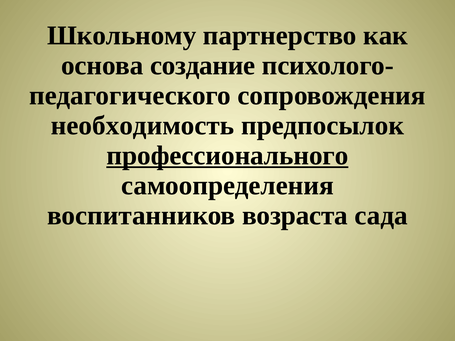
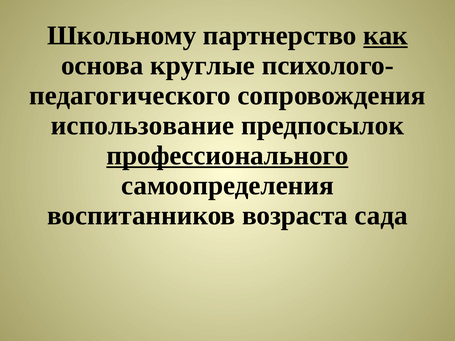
как underline: none -> present (386, 36)
создание: создание -> круглые (203, 66)
необходимость: необходимость -> использование (143, 126)
